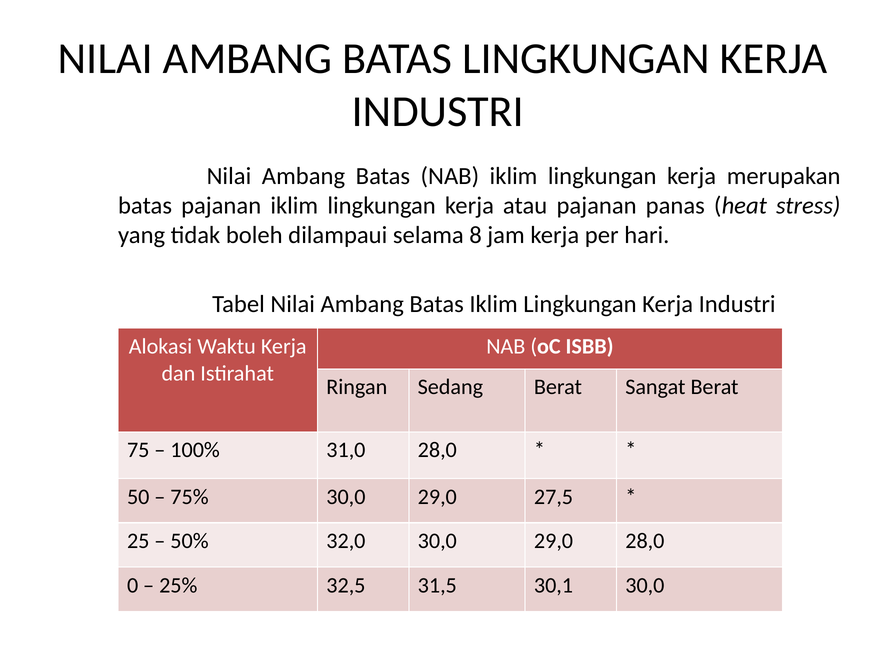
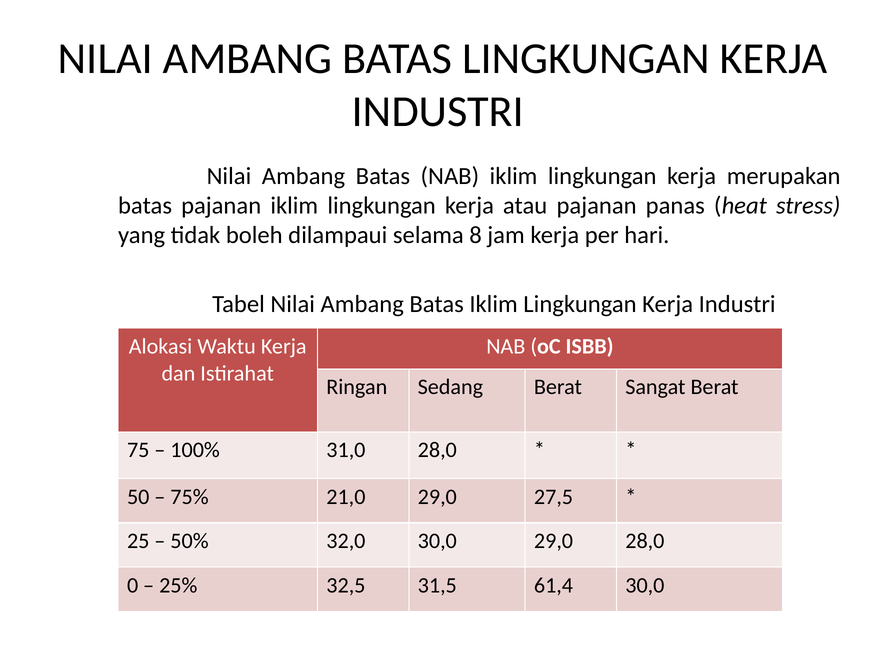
75% 30,0: 30,0 -> 21,0 (346, 497)
30,1: 30,1 -> 61,4 (554, 586)
